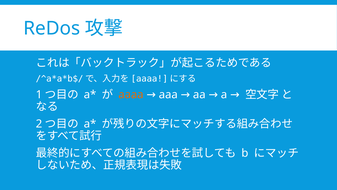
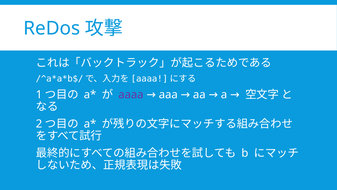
aaaa colour: orange -> purple (131, 94)
